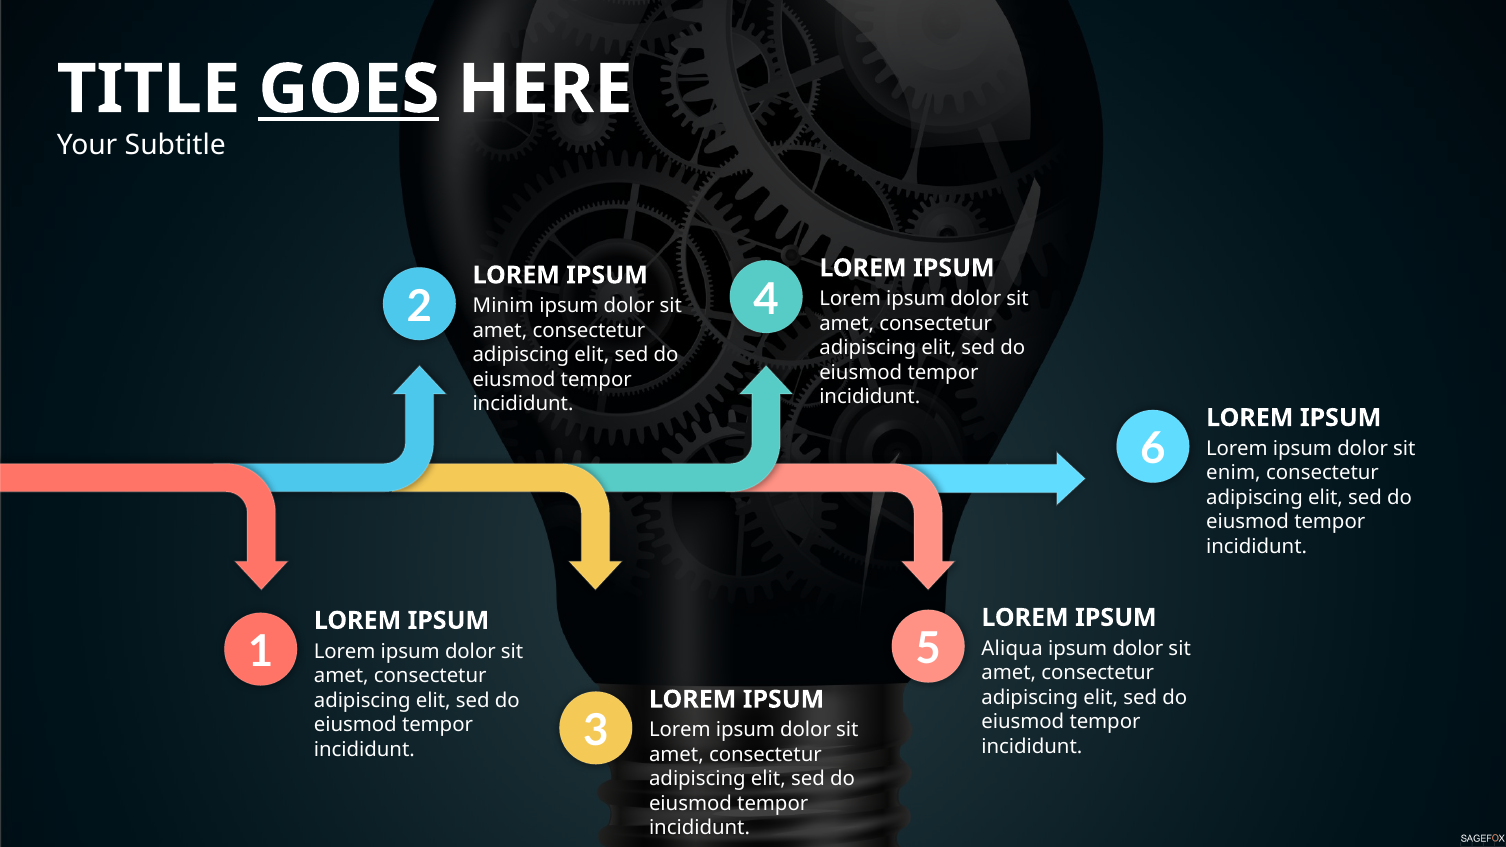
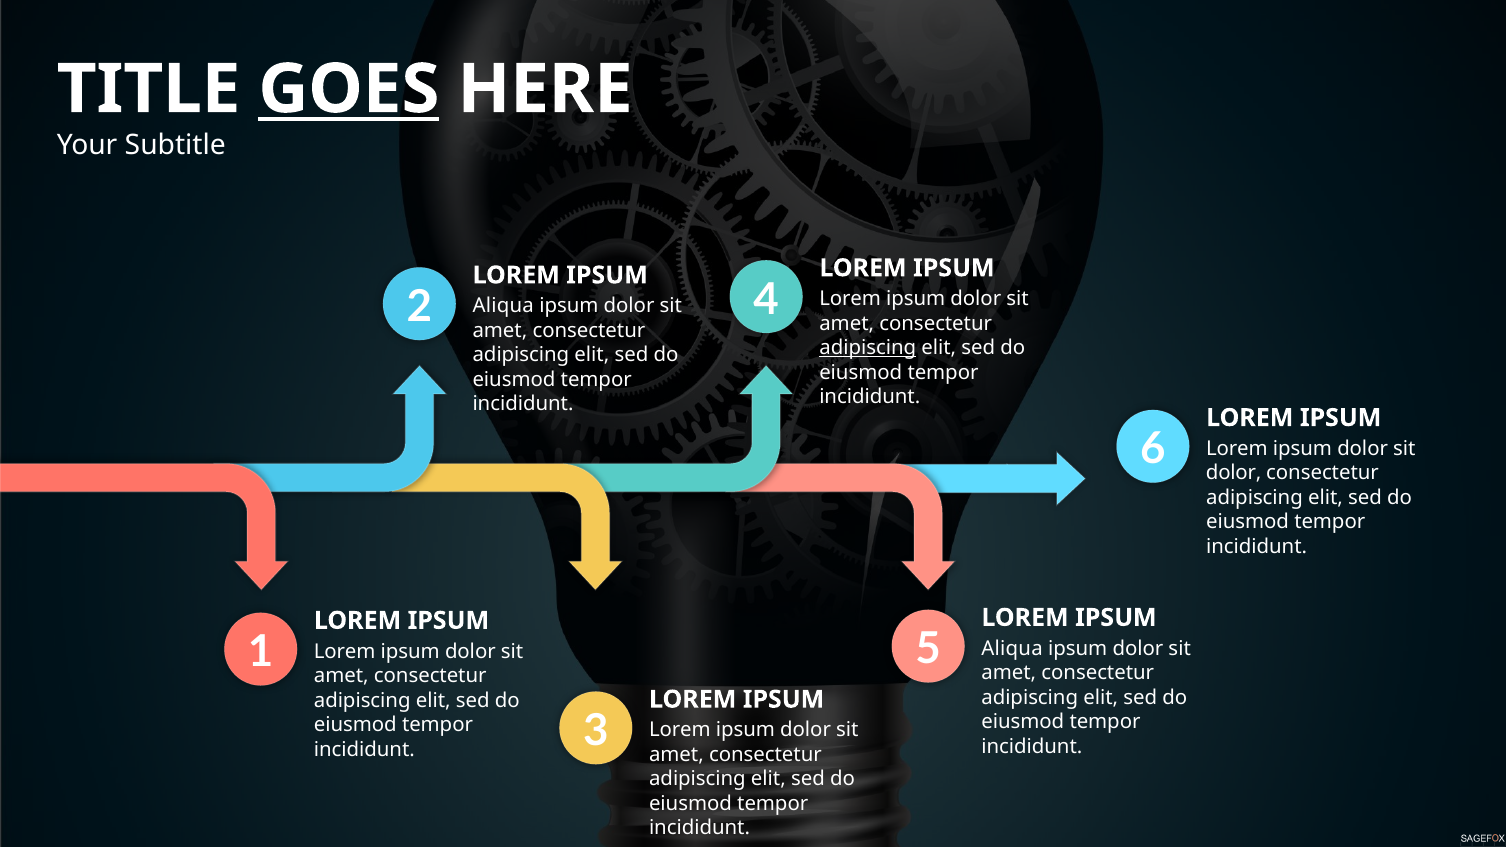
Minim: Minim -> Aliqua (503, 306)
adipiscing underline: none -> present (868, 348)
enim: enim -> dolor (1234, 473)
